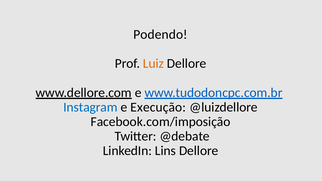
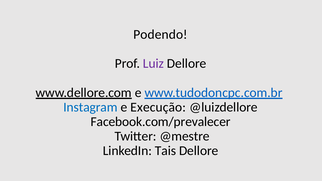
Luiz colour: orange -> purple (153, 64)
Facebook.com/imposição: Facebook.com/imposição -> Facebook.com/prevalecer (161, 122)
@debate: @debate -> @mestre (185, 136)
Lins: Lins -> Tais (165, 151)
